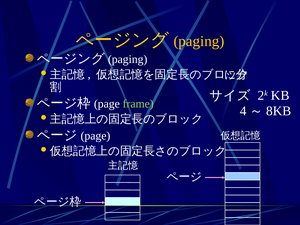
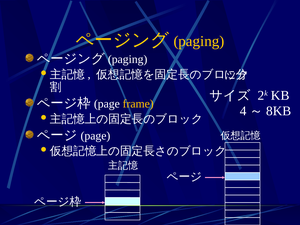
frame colour: light green -> yellow (138, 104)
